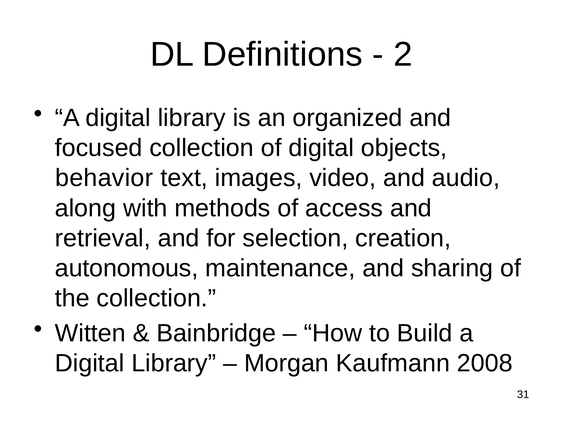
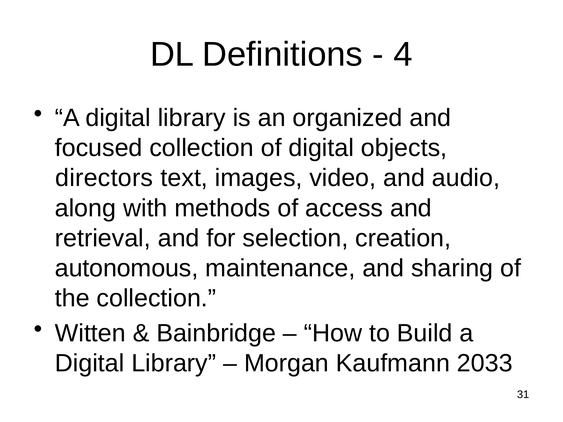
2: 2 -> 4 (403, 55)
behavior: behavior -> directors (104, 178)
2008: 2008 -> 2033 (485, 363)
